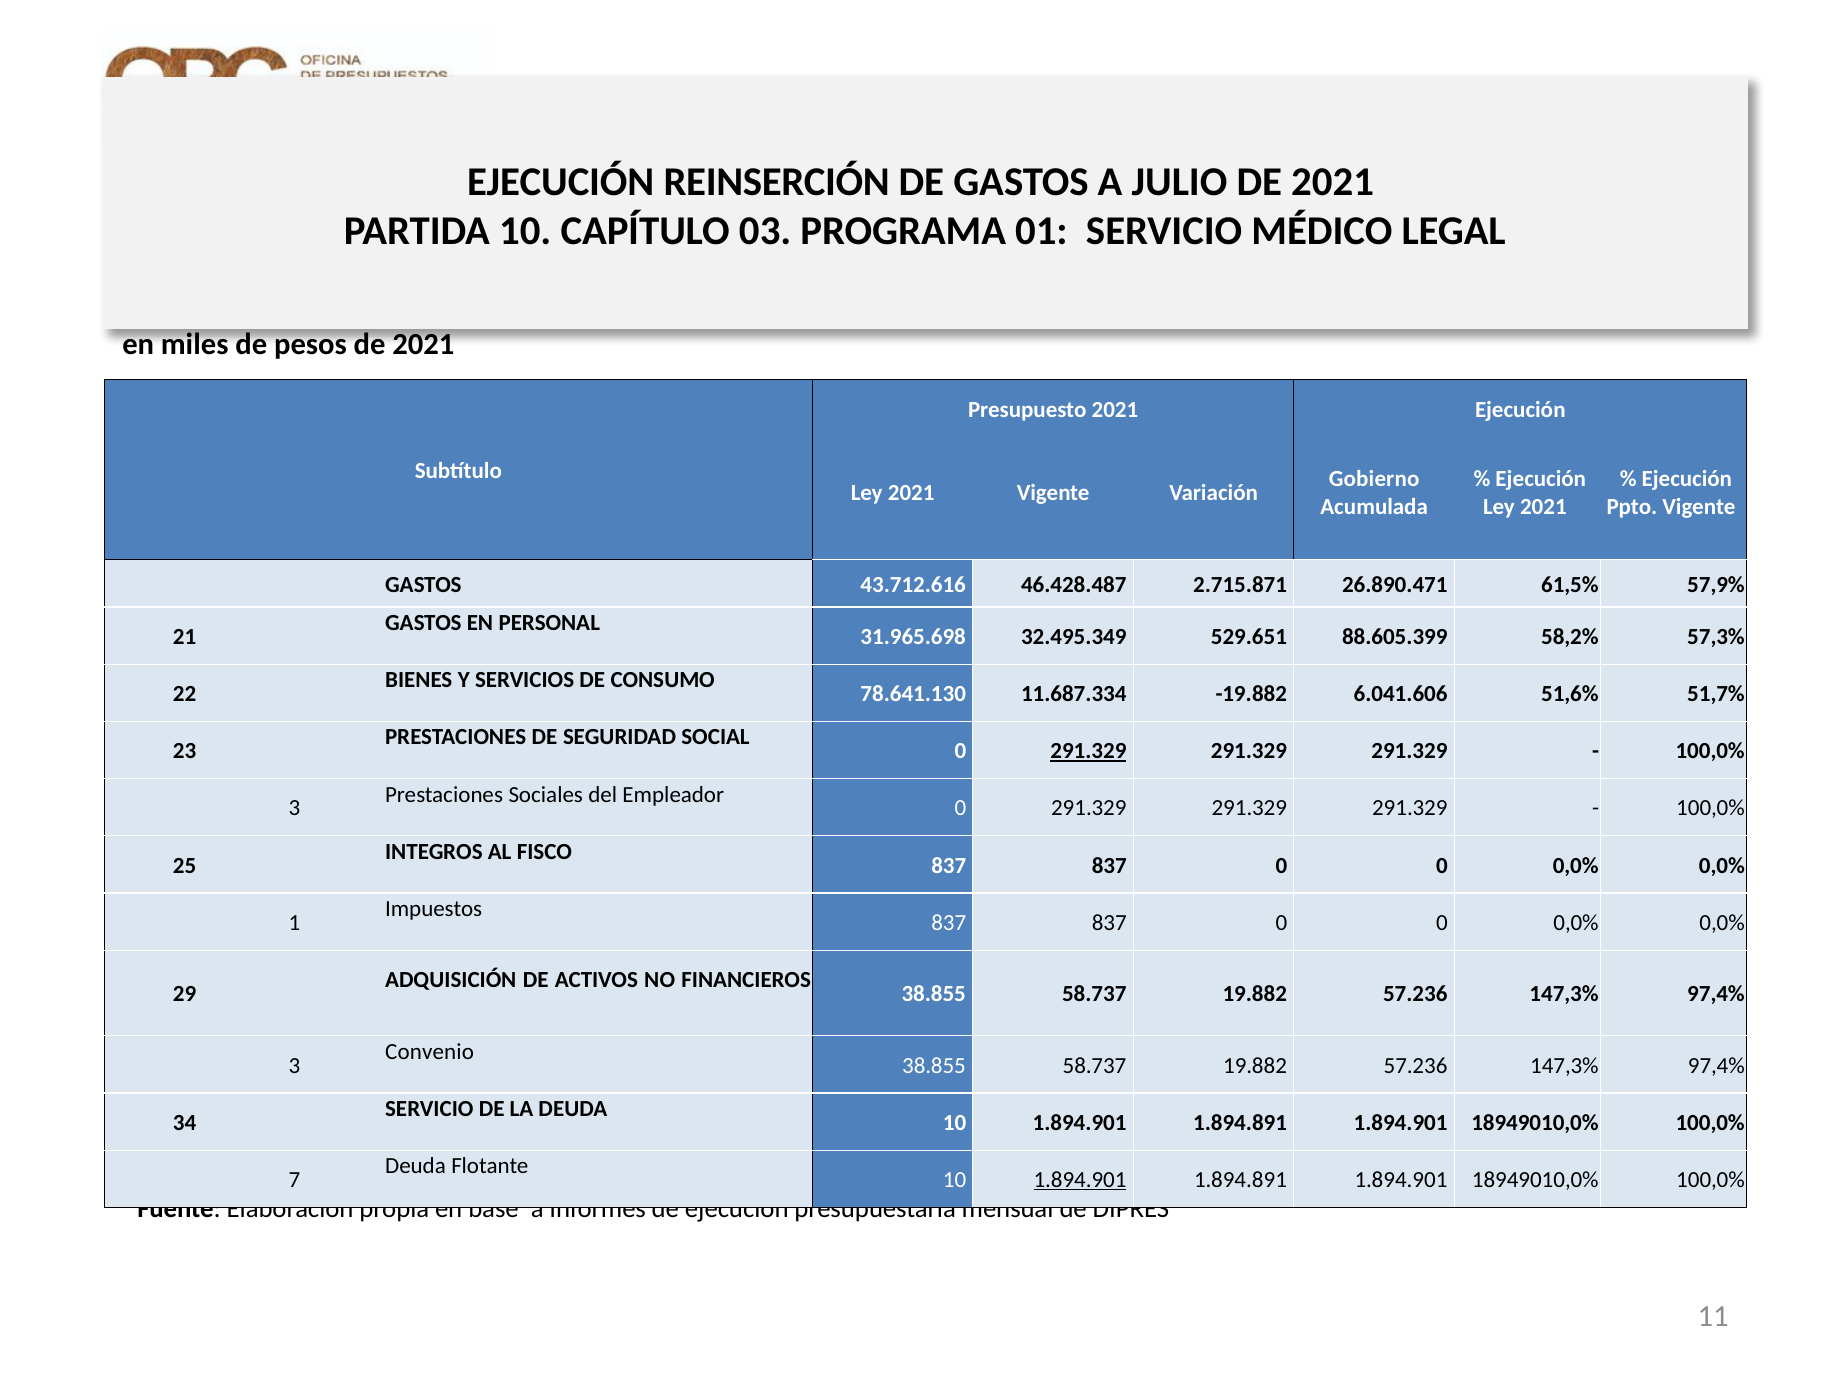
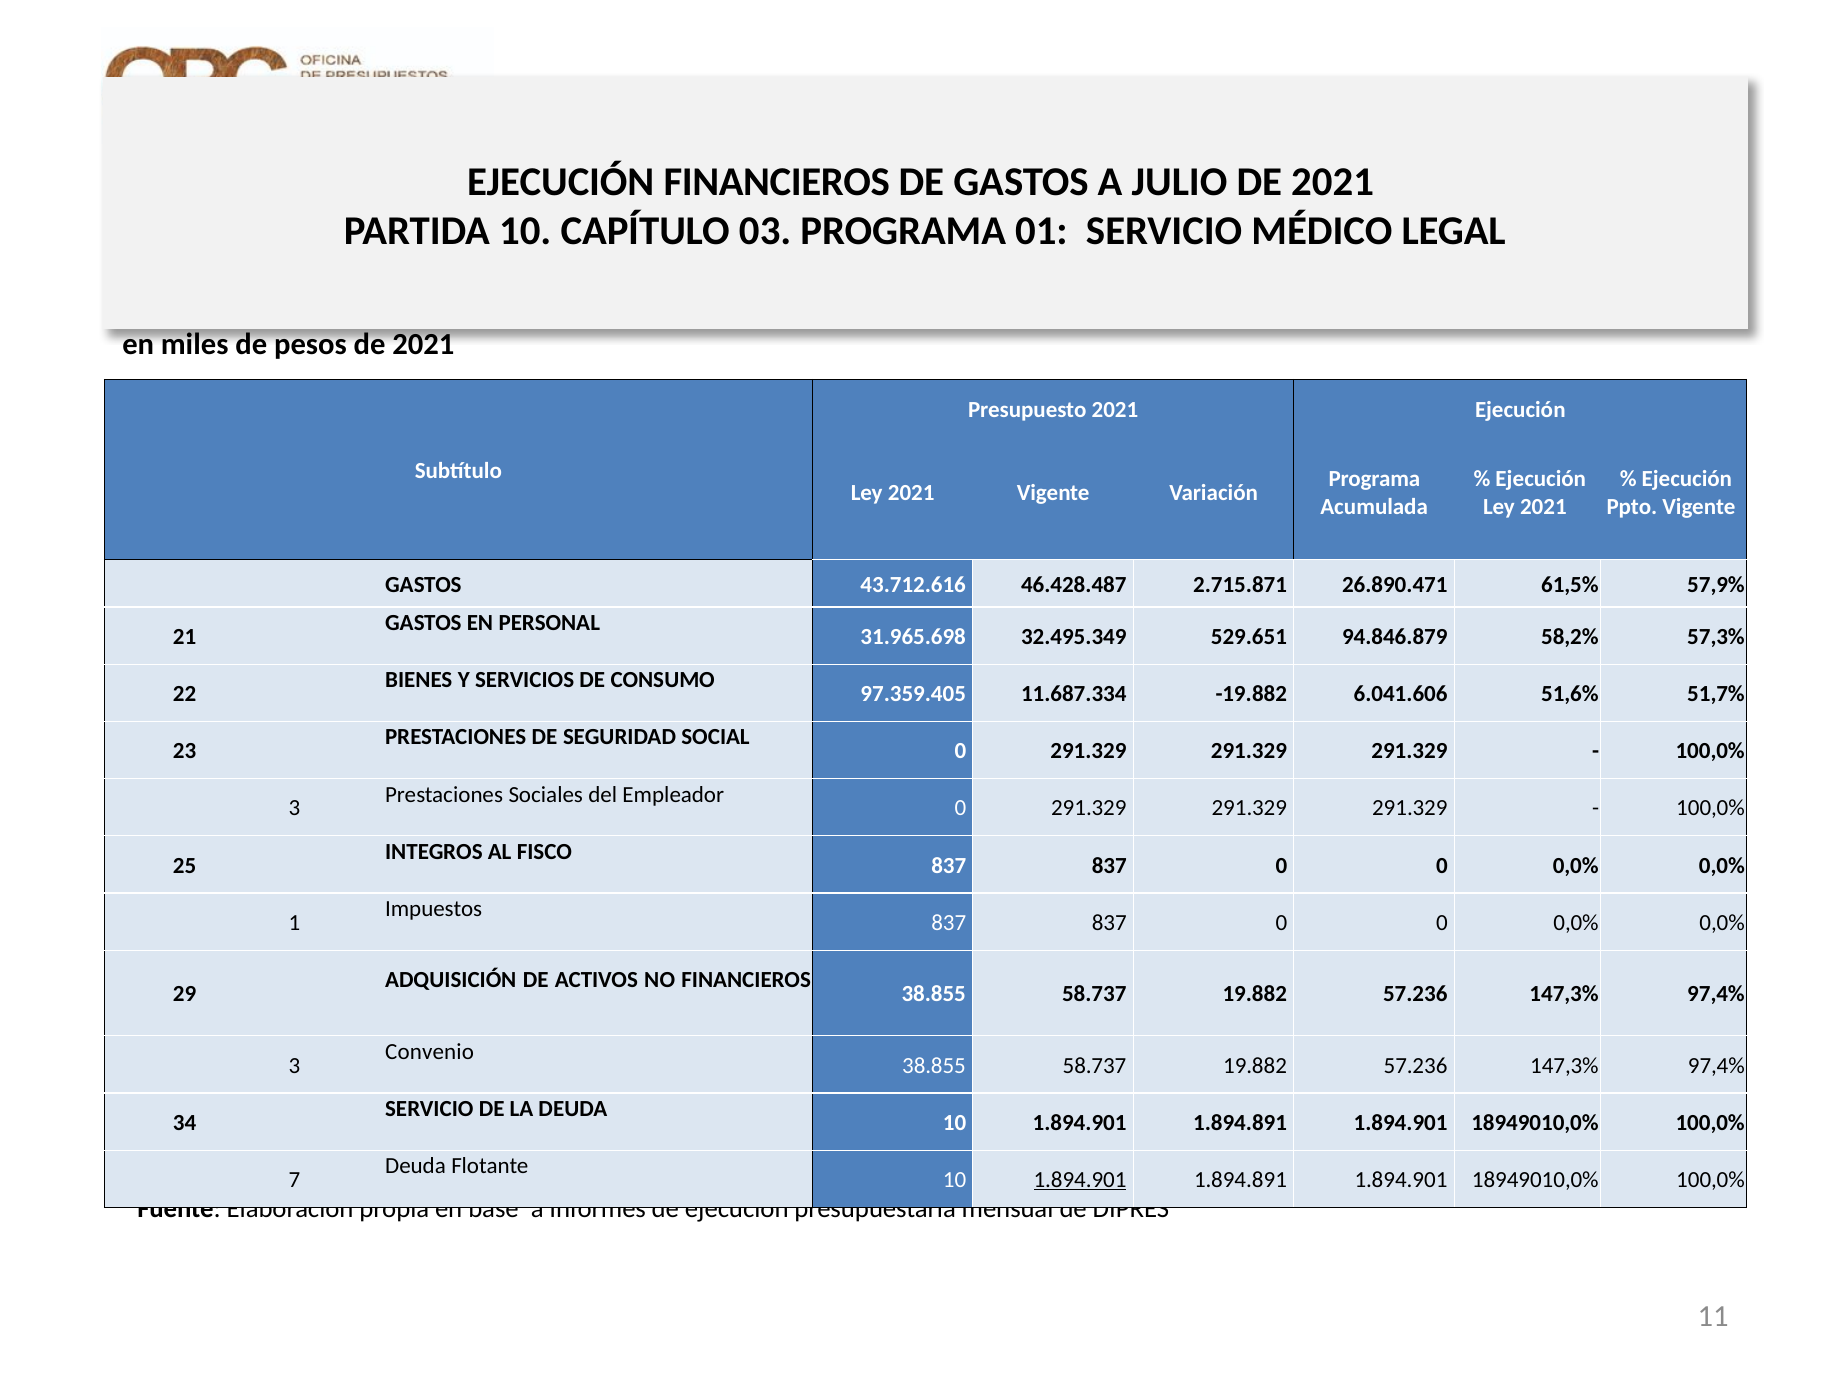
EJECUCIÓN REINSERCIÓN: REINSERCIÓN -> FINANCIEROS (777, 182)
Gobierno: Gobierno -> Programa (1374, 479)
88.605.399: 88.605.399 -> 94.846.879 (1395, 637)
78.641.130: 78.641.130 -> 97.359.405 (913, 694)
291.329 underline: present -> none (1088, 751)
